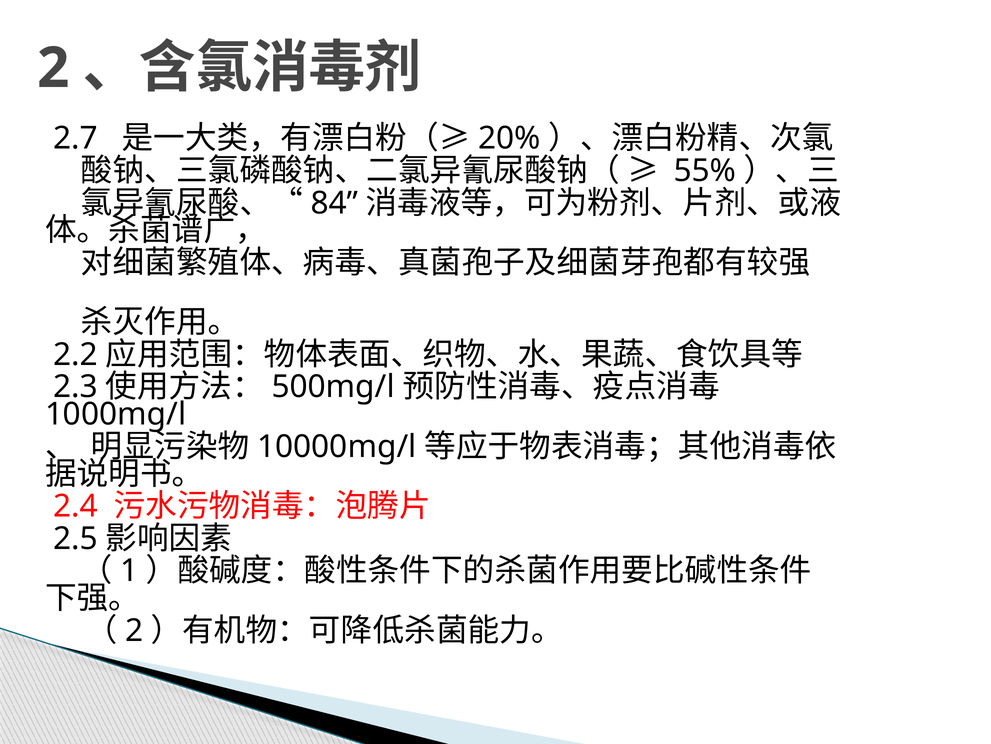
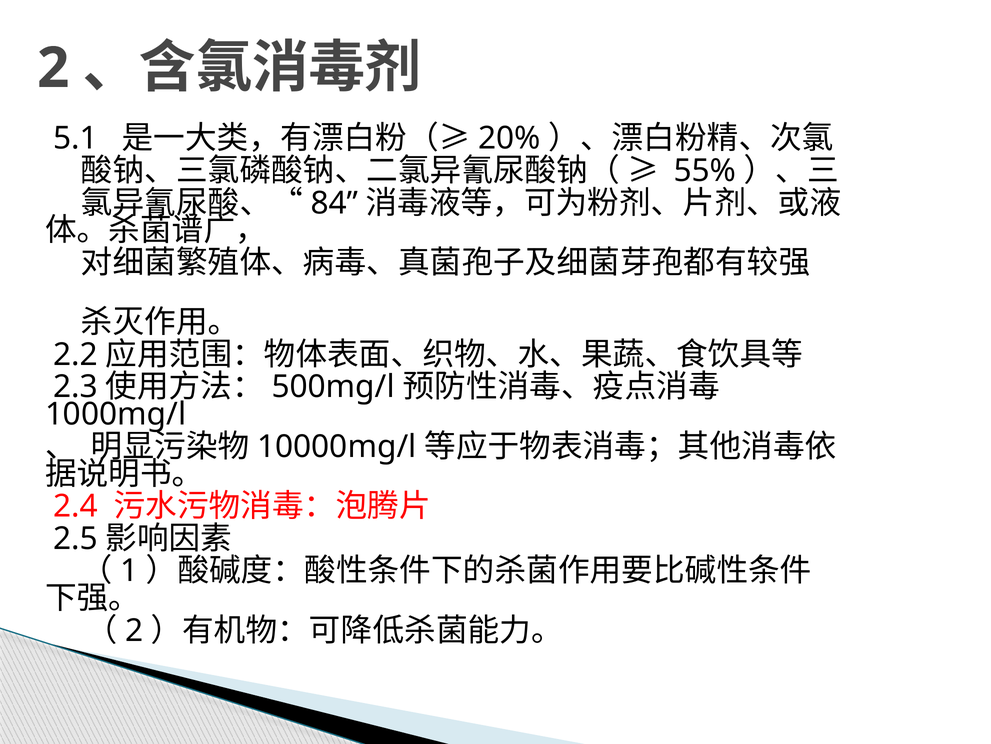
2.7: 2.7 -> 5.1 (75, 138)
